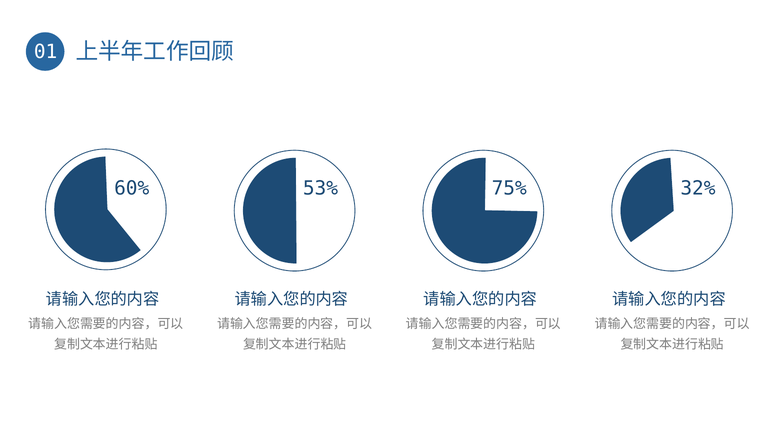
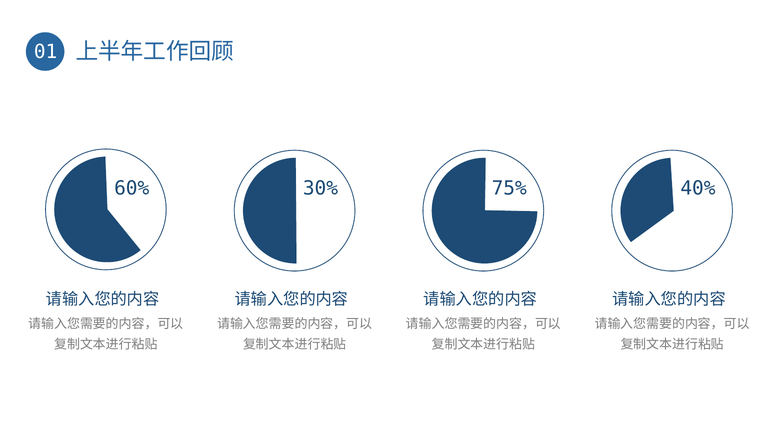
53%: 53% -> 30% (320, 188)
32%: 32% -> 40% (698, 188)
